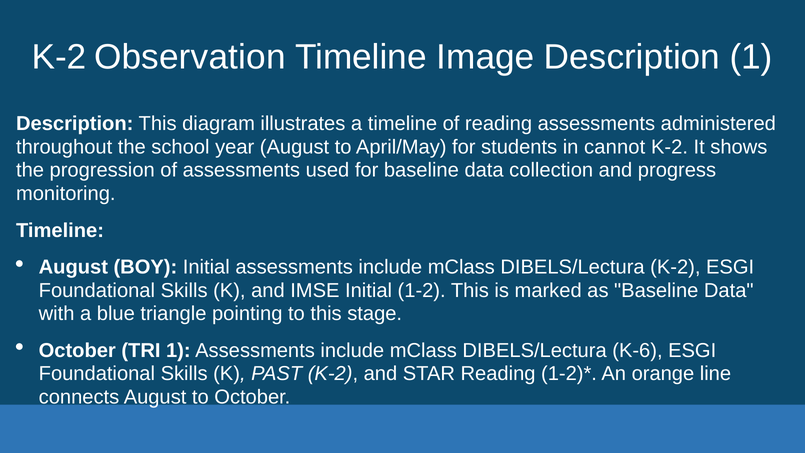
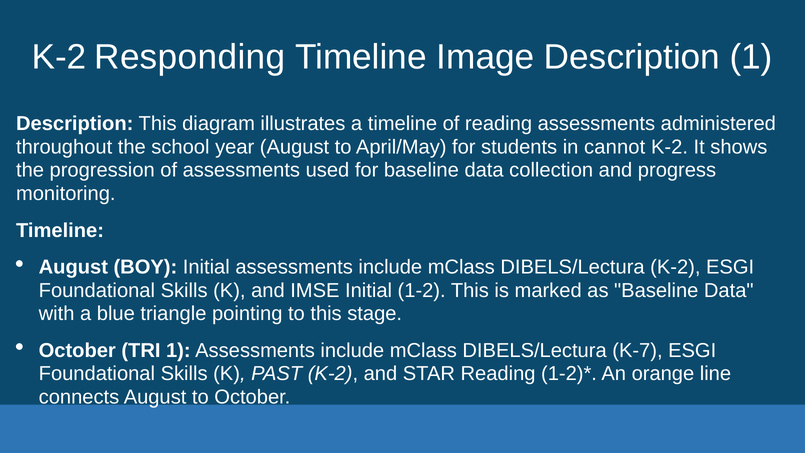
Observation: Observation -> Responding (190, 57)
K-6: K-6 -> K-7 (637, 350)
